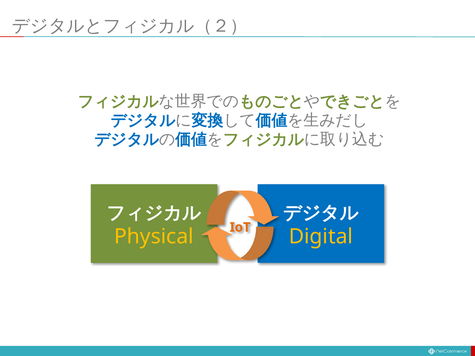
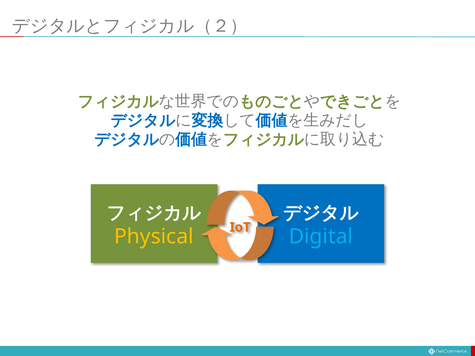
Digital colour: yellow -> light blue (321, 237)
